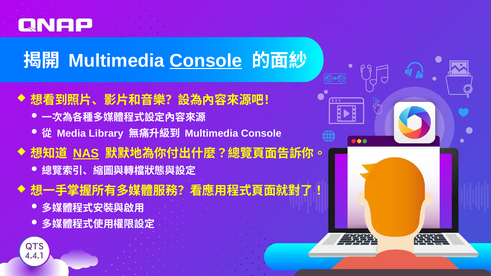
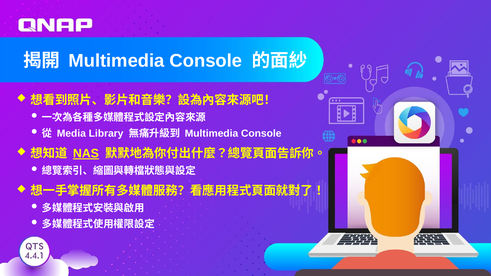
Console underline: present -> none (206, 61)
